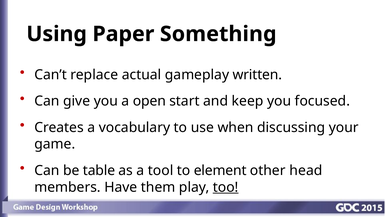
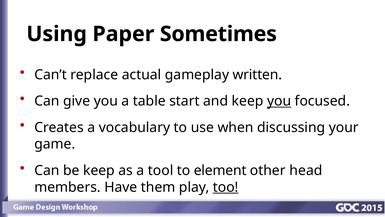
Something: Something -> Sometimes (218, 34)
open: open -> table (149, 101)
you underline: none -> present (279, 101)
be table: table -> keep (99, 170)
